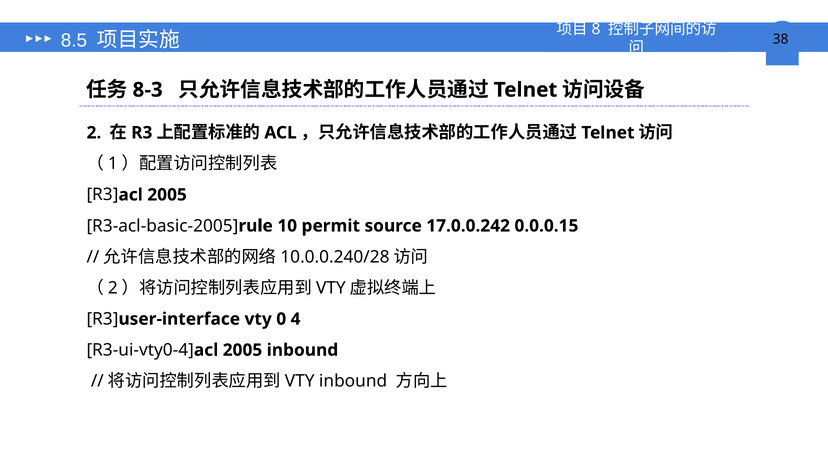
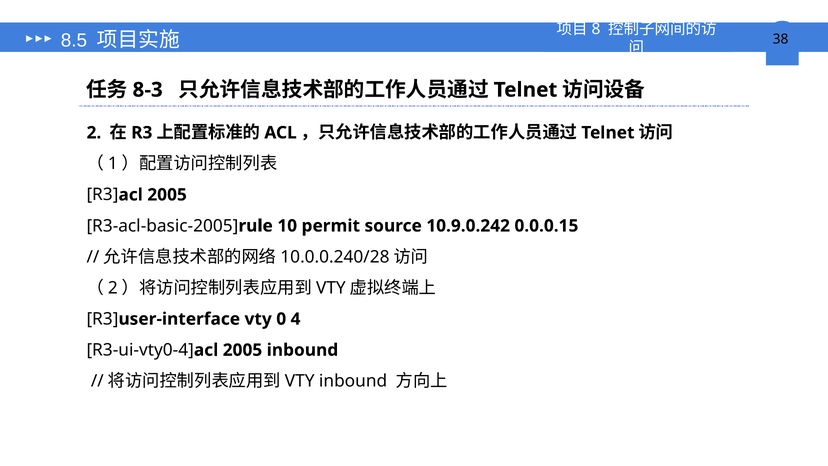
17.0.0.242: 17.0.0.242 -> 10.9.0.242 (468, 226)
